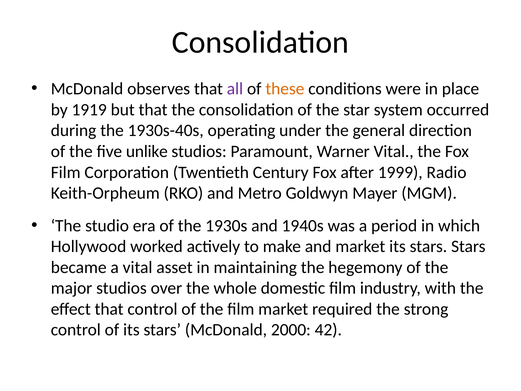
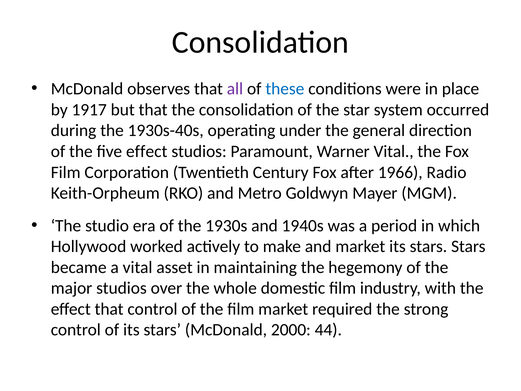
these colour: orange -> blue (285, 89)
1919: 1919 -> 1917 (89, 110)
five unlike: unlike -> effect (147, 151)
1999: 1999 -> 1966 (400, 172)
42: 42 -> 44 (328, 330)
